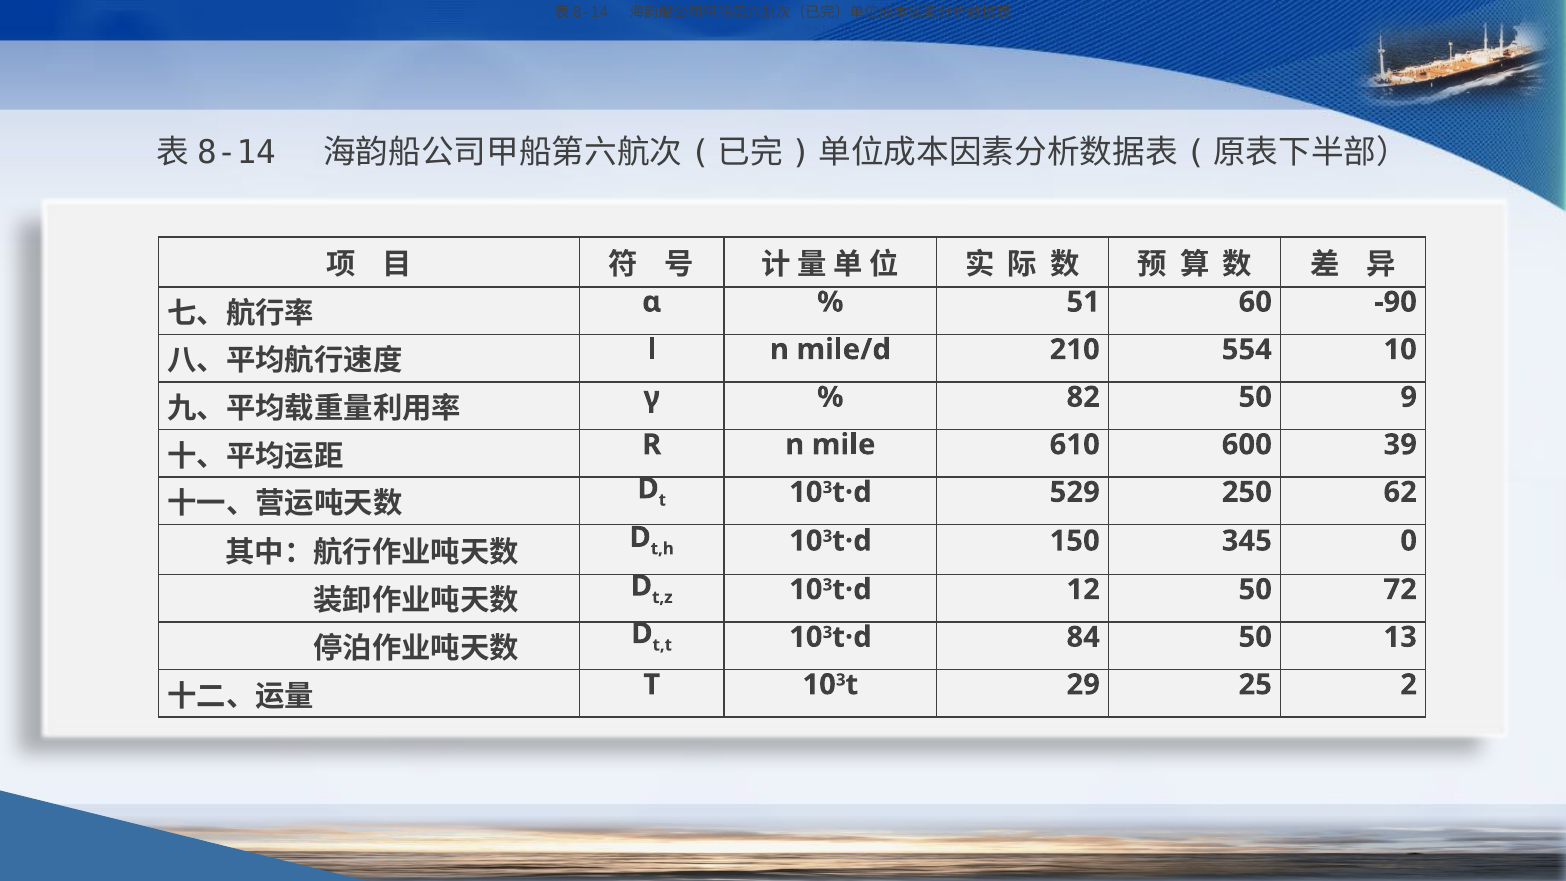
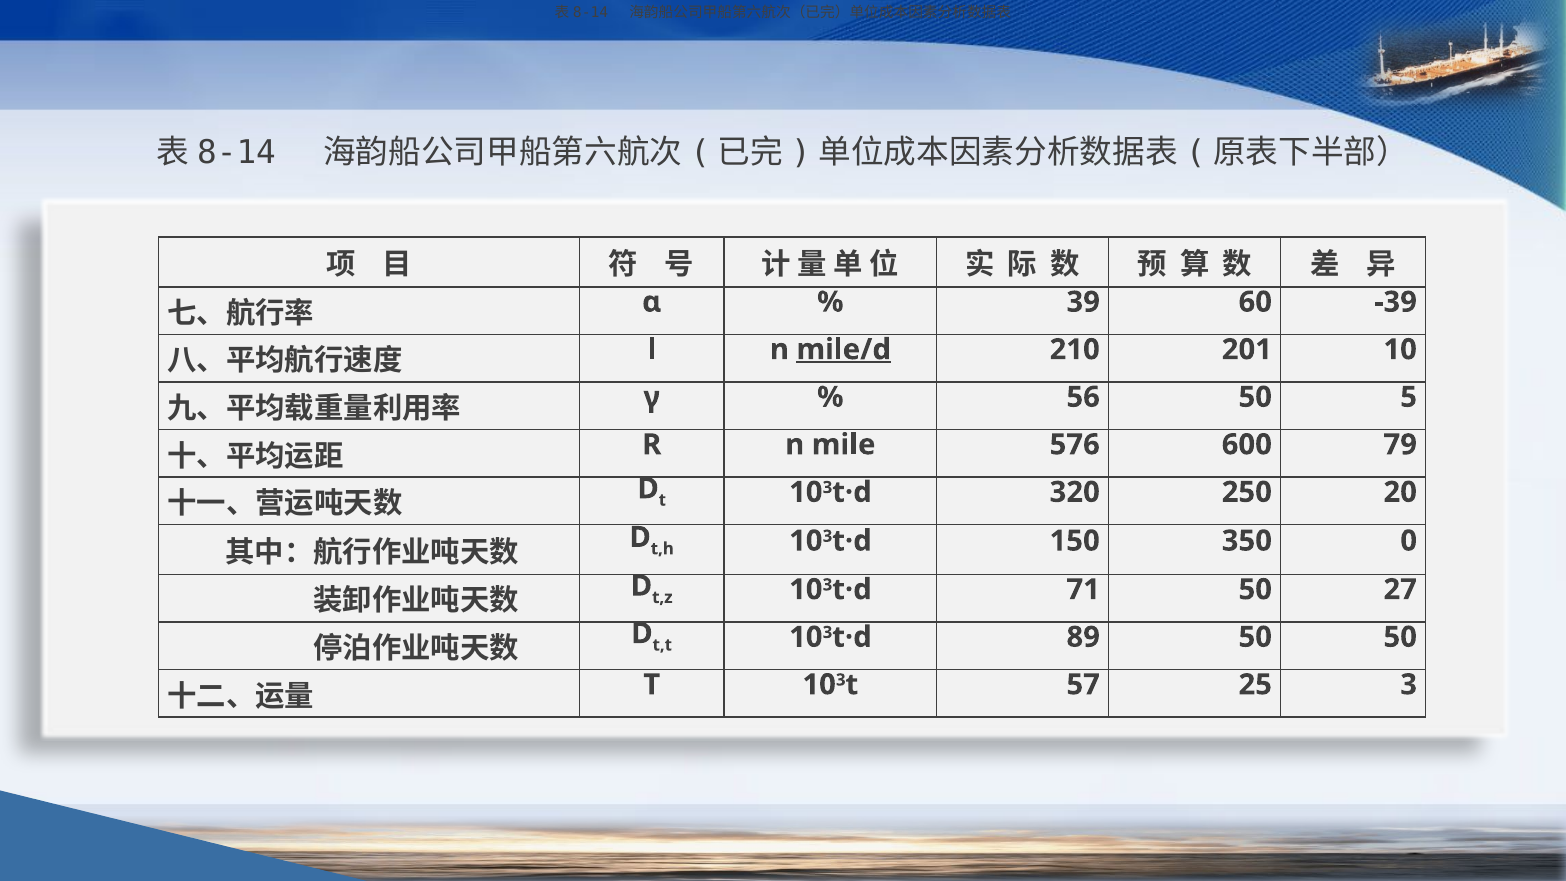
51: 51 -> 39 (1083, 302)
-90: -90 -> -39 (1396, 302)
mile/d underline: none -> present (844, 350)
554: 554 -> 201 (1247, 350)
82: 82 -> 56 (1083, 397)
9: 9 -> 5 (1409, 397)
610: 610 -> 576 (1075, 445)
39: 39 -> 79 (1400, 445)
529: 529 -> 320 (1075, 492)
62: 62 -> 20 (1400, 492)
345: 345 -> 350 (1247, 541)
12: 12 -> 71 (1083, 589)
72: 72 -> 27 (1400, 589)
84: 84 -> 89 (1083, 637)
50 13: 13 -> 50 (1400, 637)
29: 29 -> 57 (1083, 685)
2: 2 -> 3 (1409, 685)
